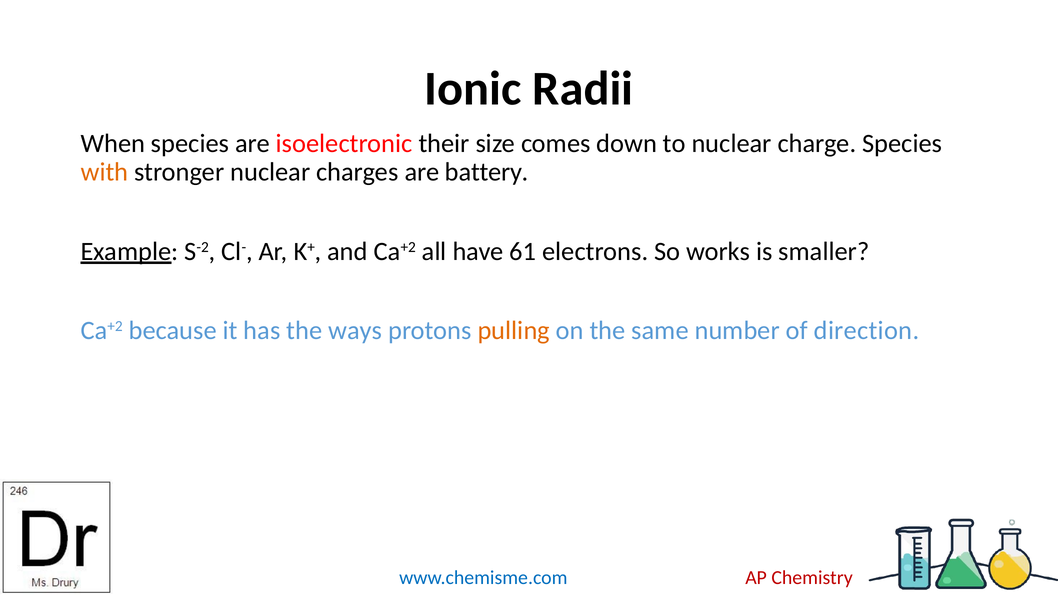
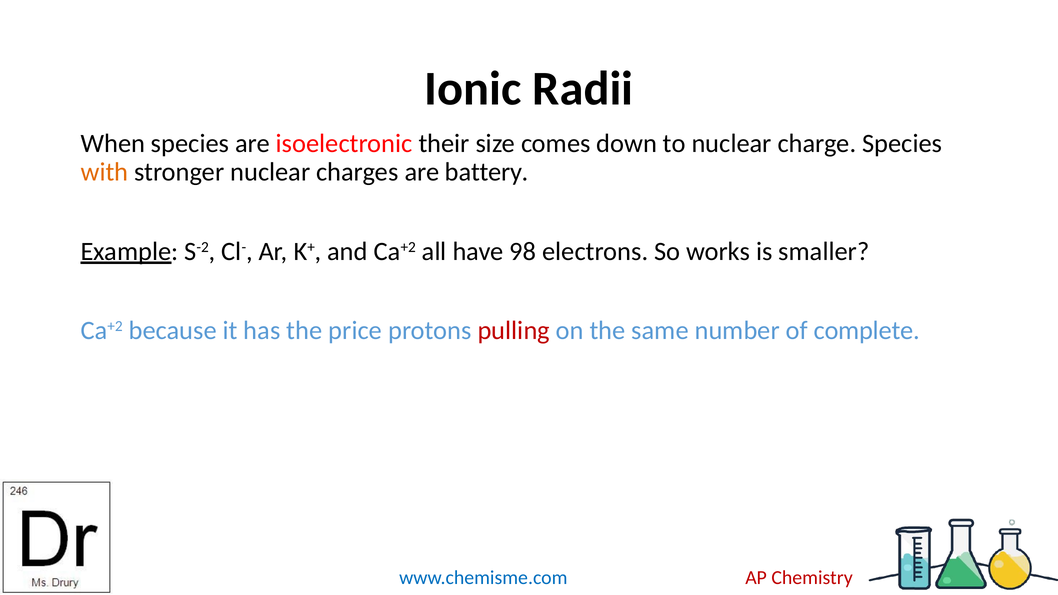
61: 61 -> 98 (523, 251)
ways: ways -> price (355, 331)
pulling colour: orange -> red (514, 331)
direction: direction -> complete (867, 331)
